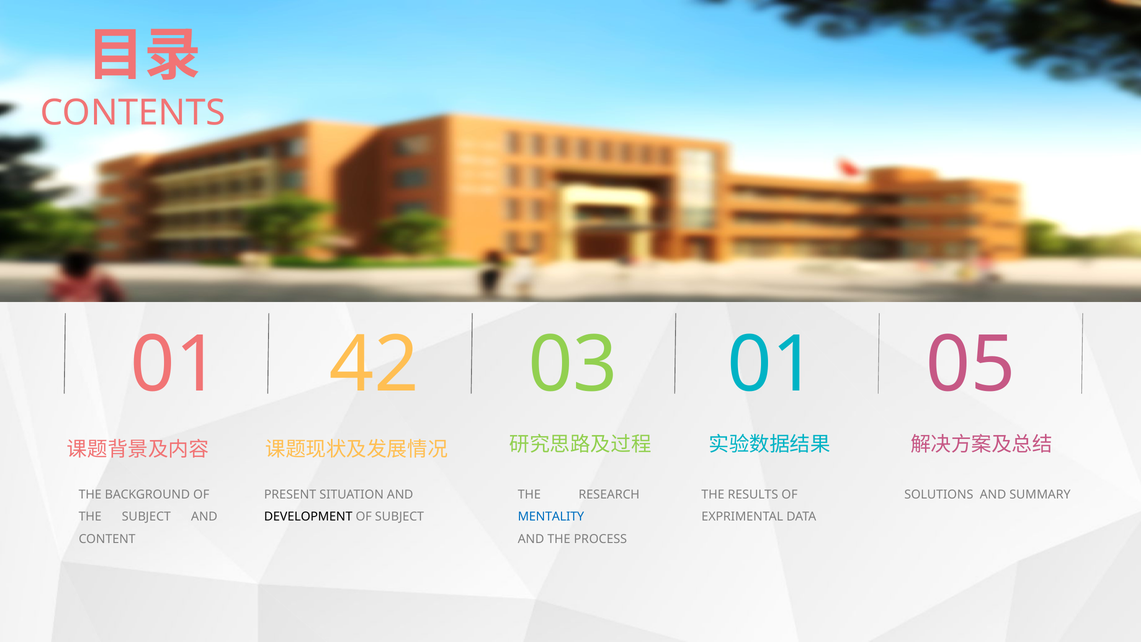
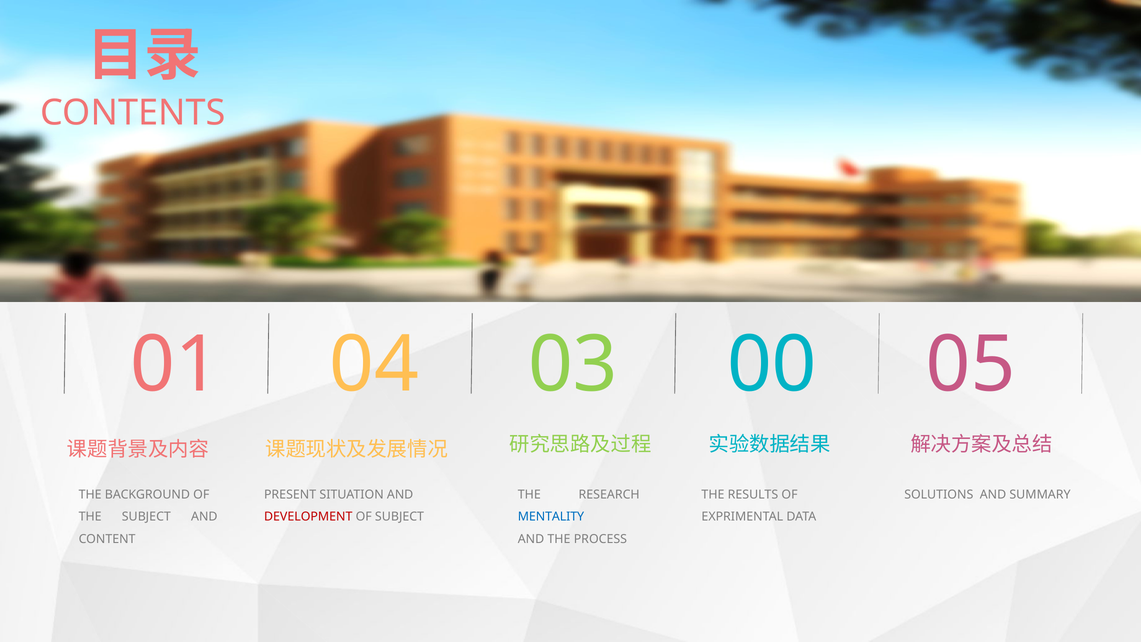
42: 42 -> 04 (374, 365)
03 01: 01 -> 00 (772, 365)
DEVELOPMENT colour: black -> red (308, 517)
